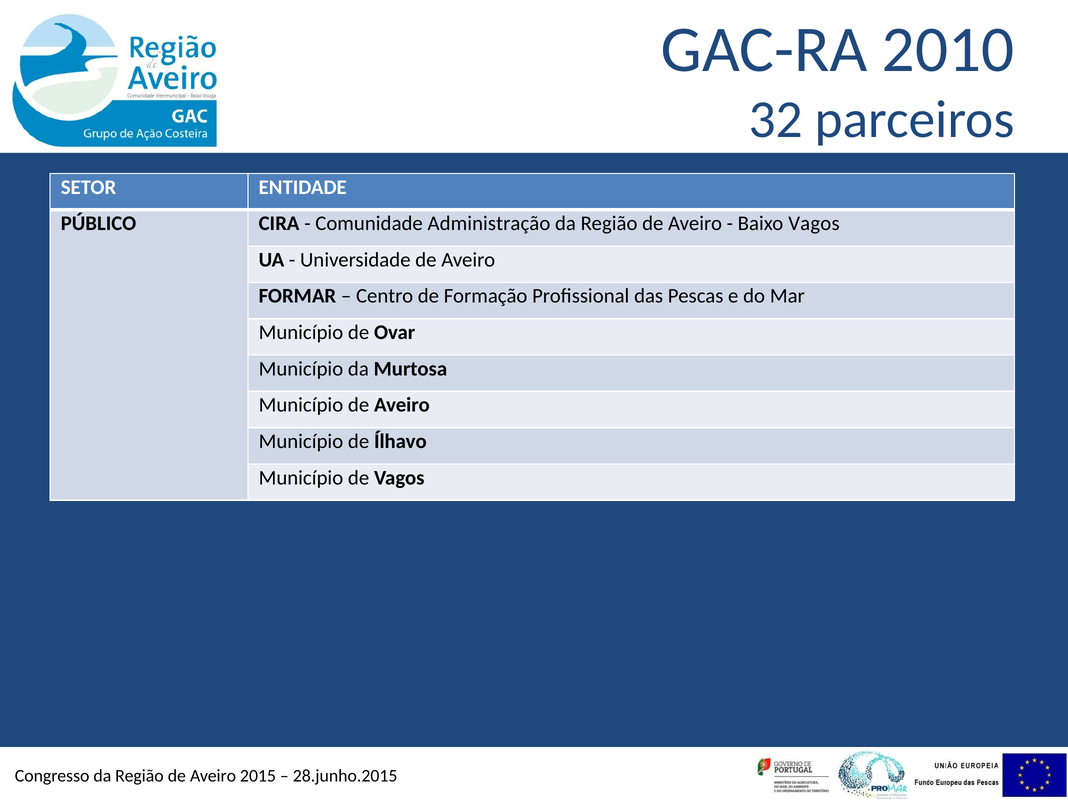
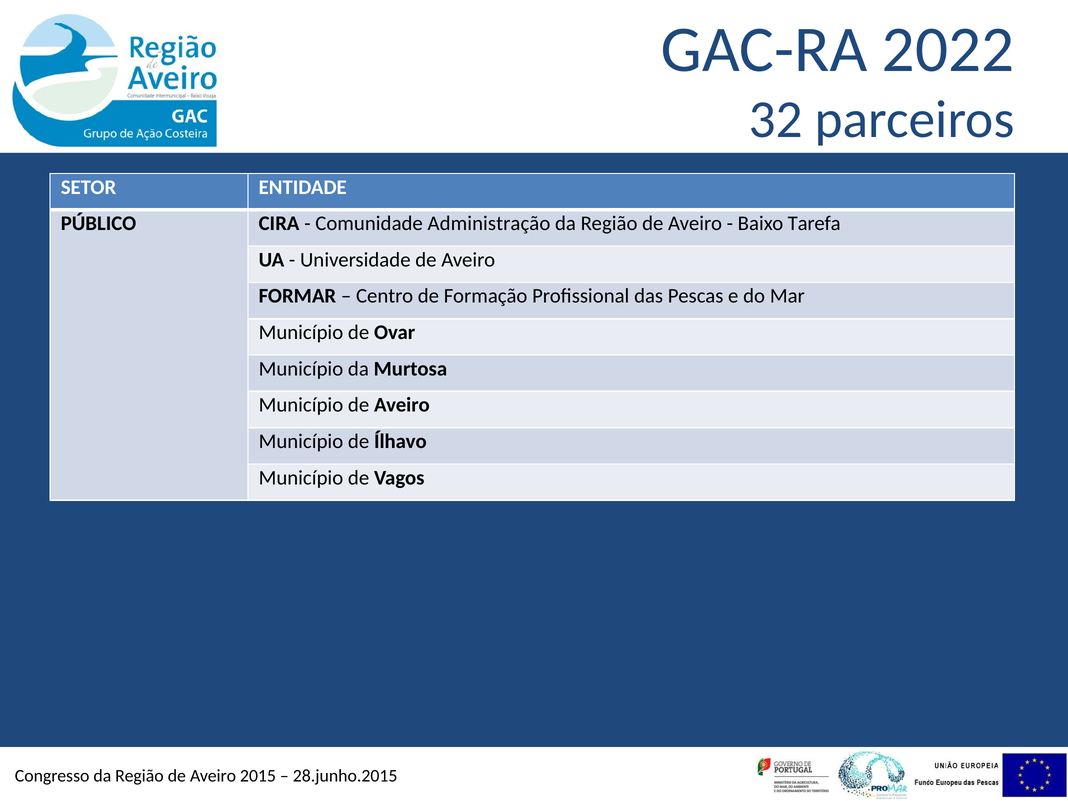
2010: 2010 -> 2022 (948, 49)
Baixo Vagos: Vagos -> Tarefa (814, 223)
